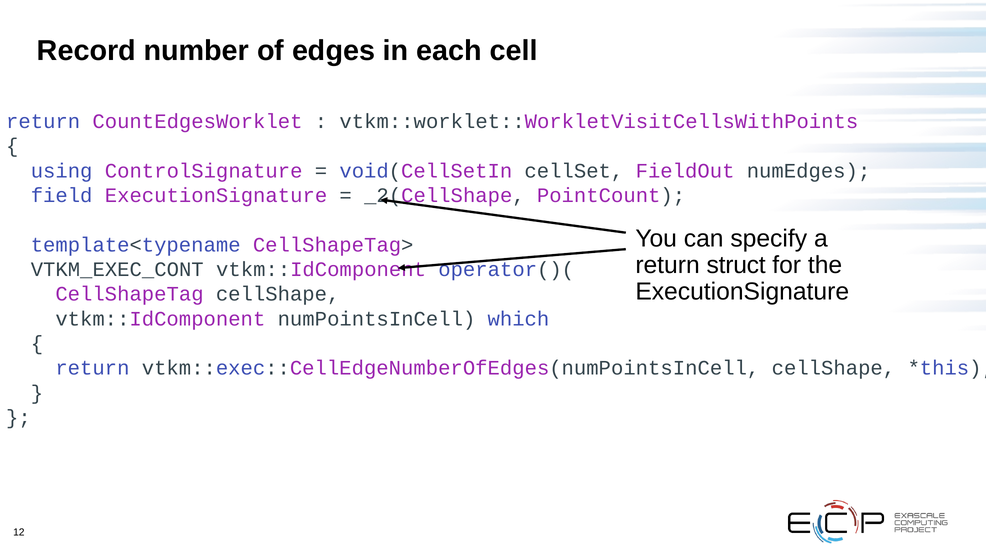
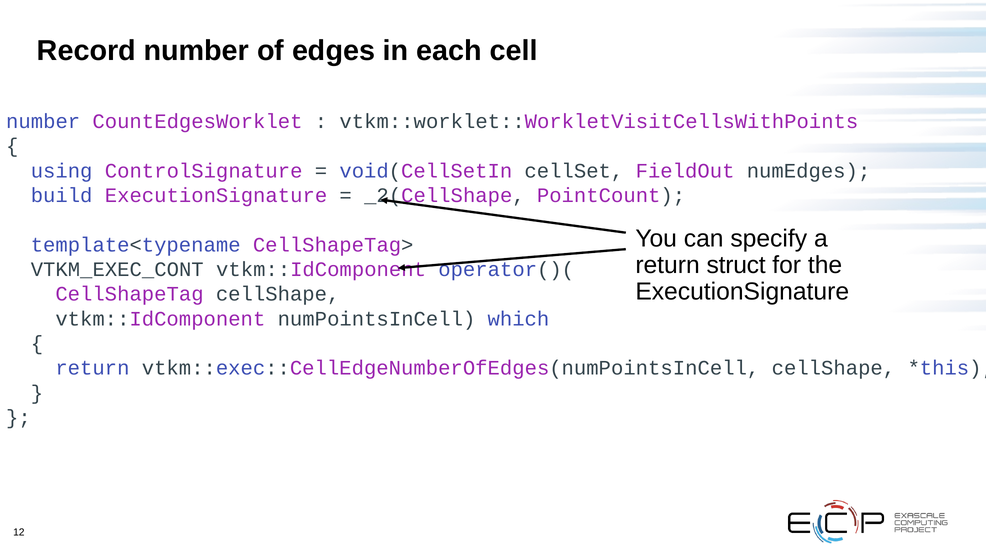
return: return -> number (43, 121)
field: field -> build (62, 195)
